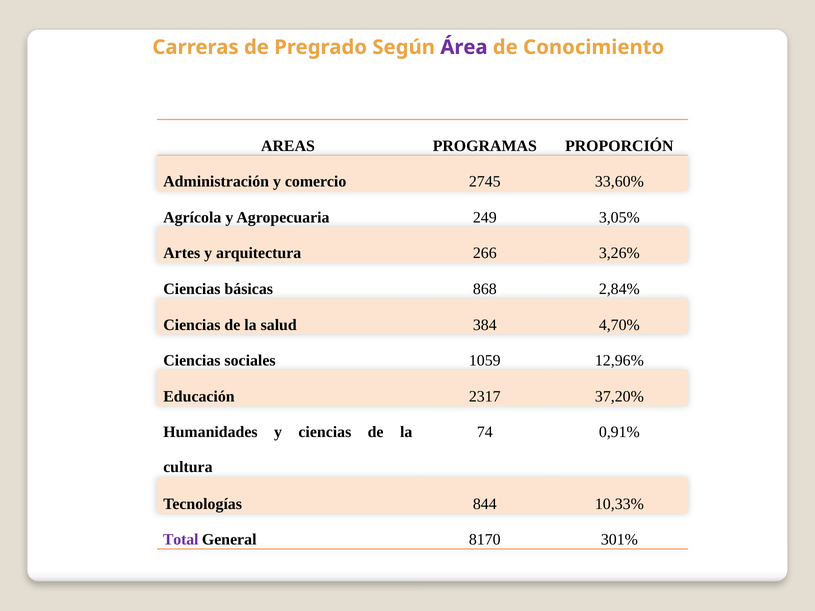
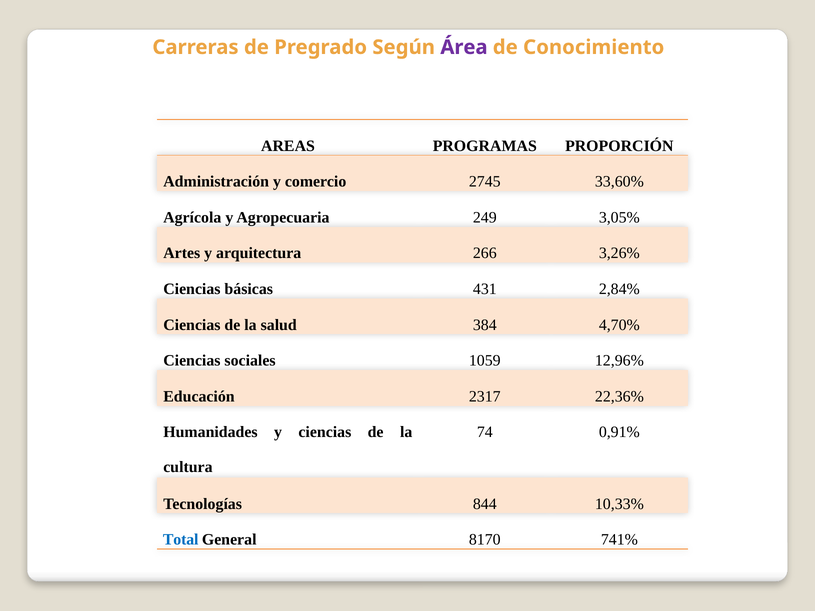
868: 868 -> 431 (485, 289)
37,20%: 37,20% -> 22,36% (619, 397)
Total colour: purple -> blue (181, 540)
301%: 301% -> 741% (619, 540)
